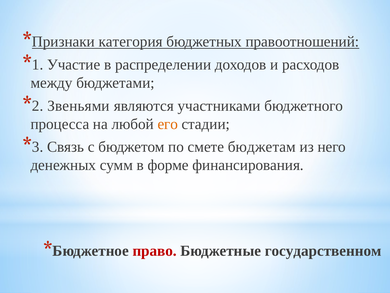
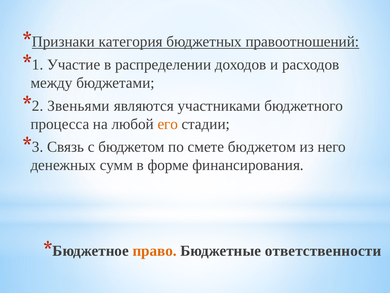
смете бюджетам: бюджетам -> бюджетом (262, 147)
право colour: red -> orange (155, 251)
государственном: государственном -> ответственности (323, 251)
